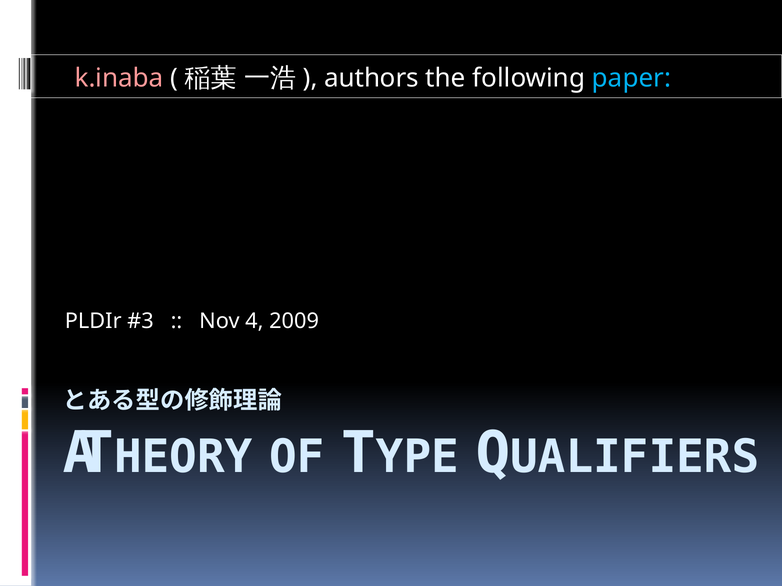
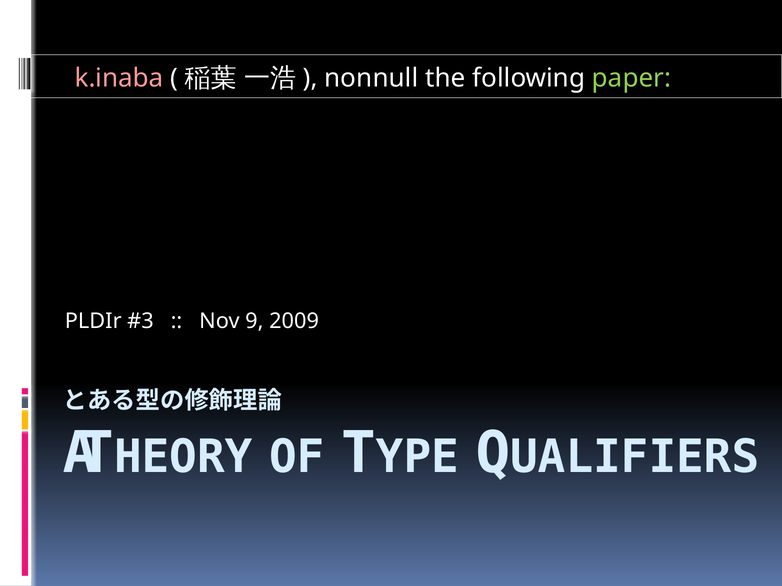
authors: authors -> nonnull (371, 78)
paper colour: light blue -> light green (631, 78)
4: 4 -> 9 (254, 321)
